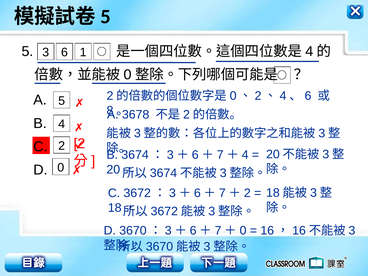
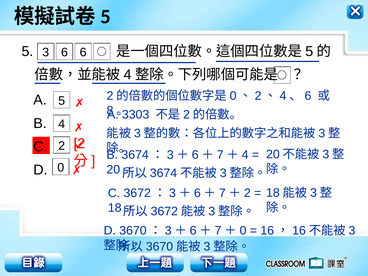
4: 4 -> 5 (309, 51)
6 1: 1 -> 6 (83, 52)
0: 0 -> 4 (128, 75)
3678: 3678 -> 3303 (136, 114)
